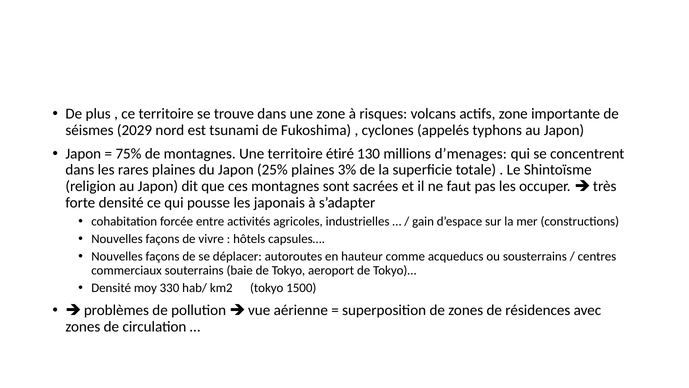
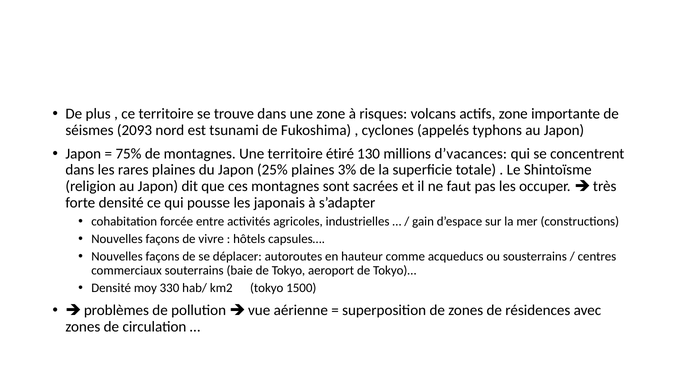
2029: 2029 -> 2093 (135, 130)
d’menages: d’menages -> d’vacances (471, 154)
